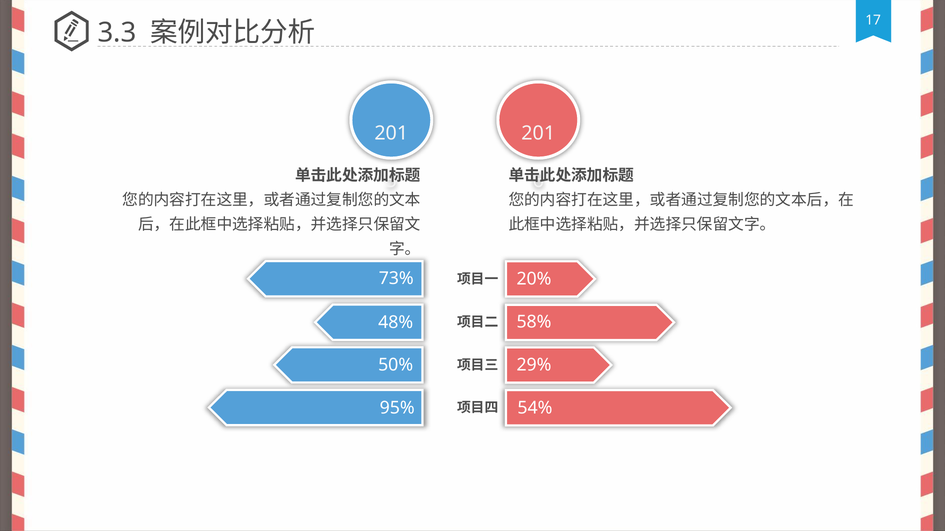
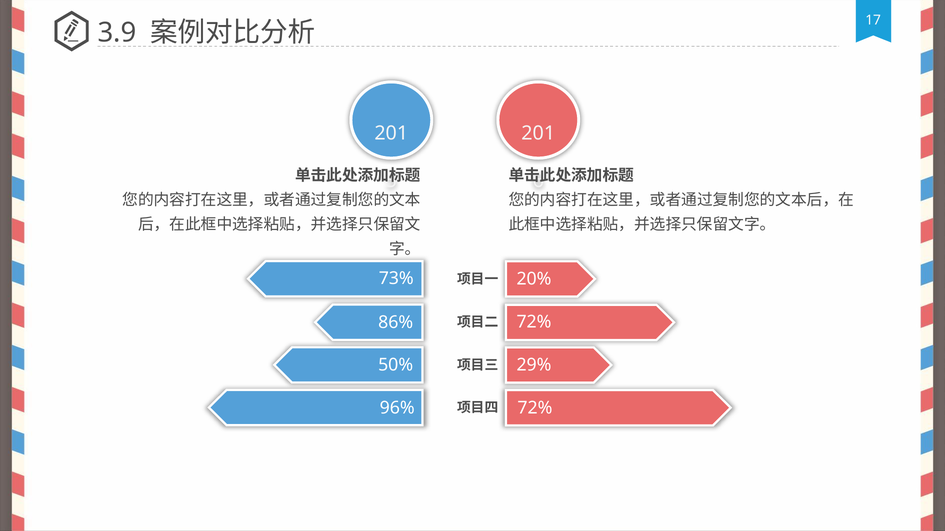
3.3: 3.3 -> 3.9 (117, 33)
58%: 58% -> 72% (534, 322)
48%: 48% -> 86% (396, 322)
54%: 54% -> 72% (535, 408)
95%: 95% -> 96% (397, 408)
